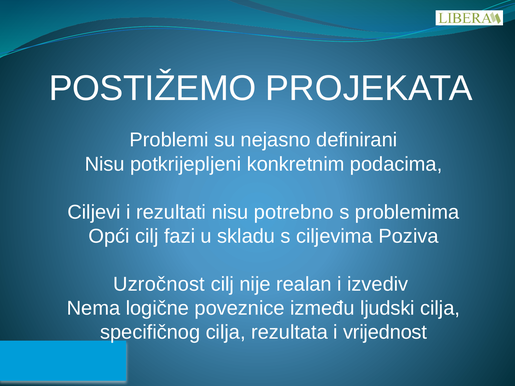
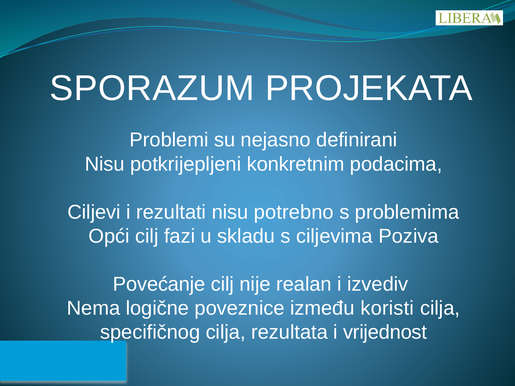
POSTIŽEMO: POSTIŽEMO -> SPORAZUM (152, 89)
Uzročnost: Uzročnost -> Povećanje (159, 284)
ljudski: ljudski -> koristi (387, 308)
